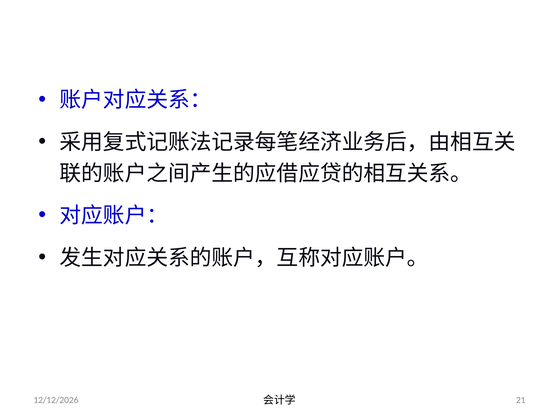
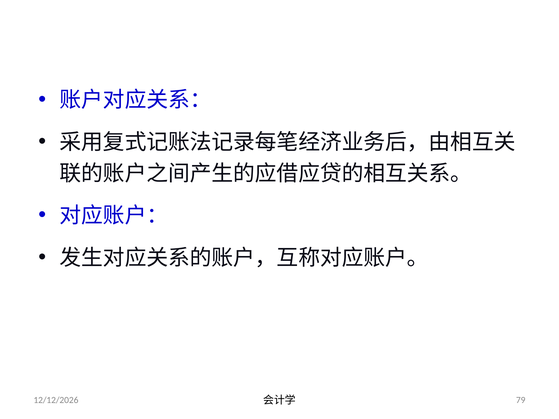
21: 21 -> 79 (521, 400)
